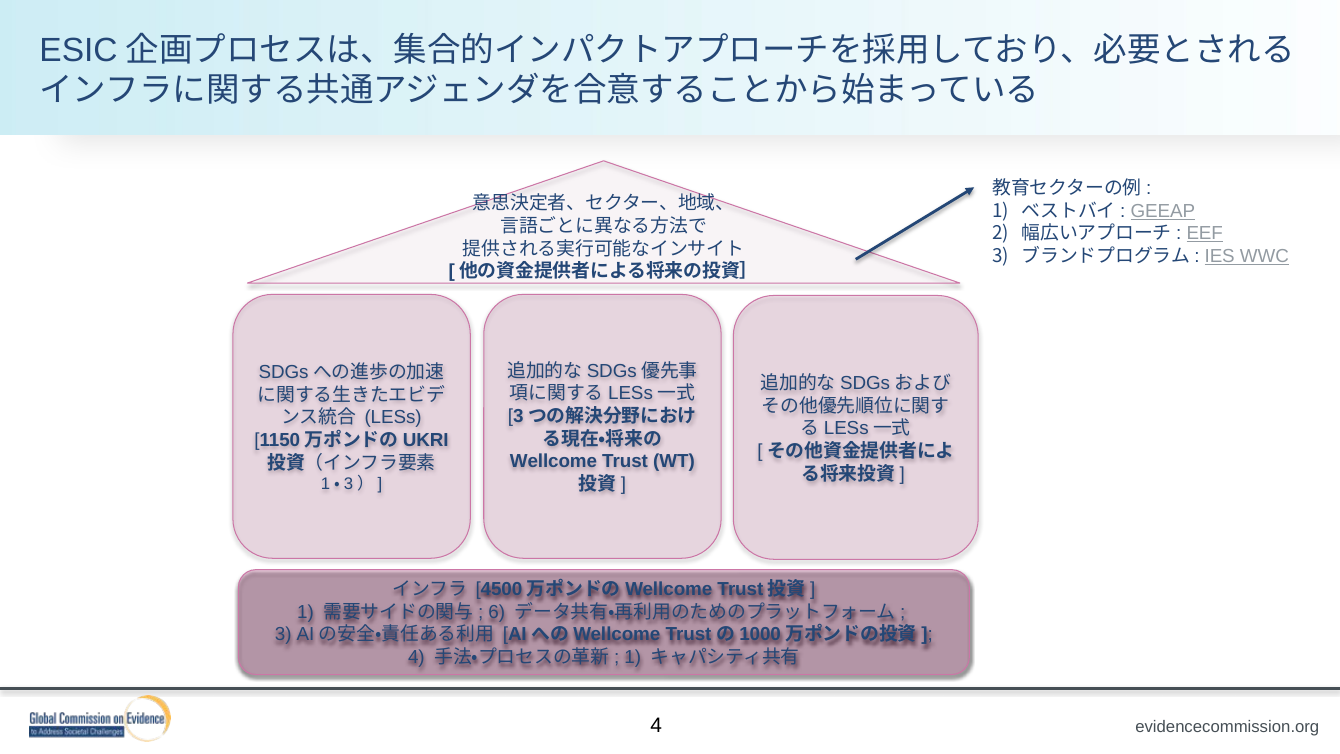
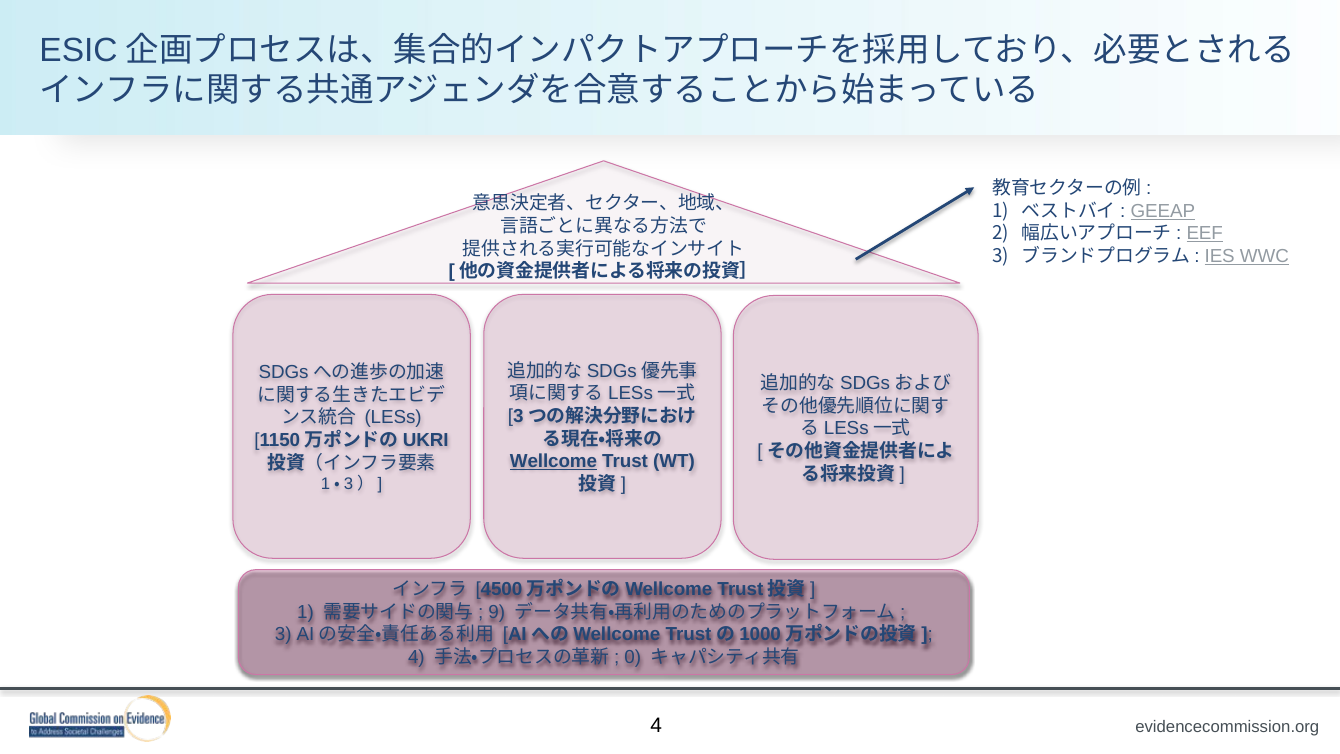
Wellcome underline: none -> present (553, 461)
6: 6 -> 9 (497, 612)
1: 1 -> 0 (633, 657)
